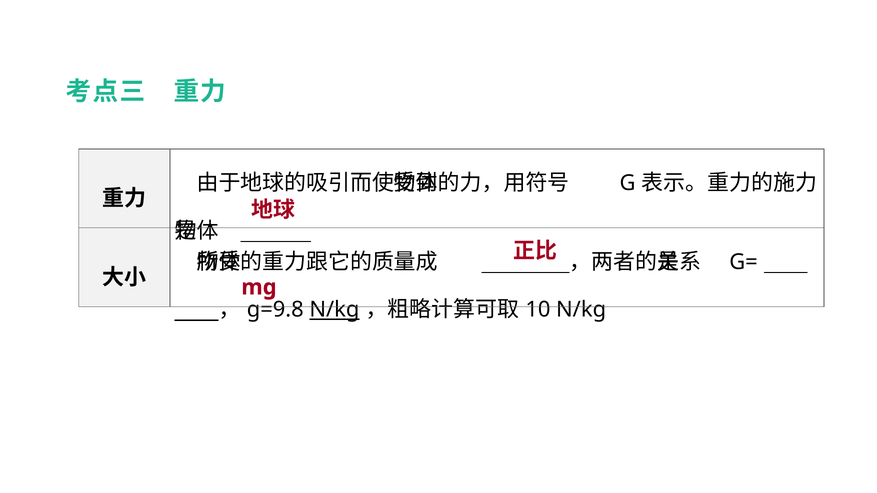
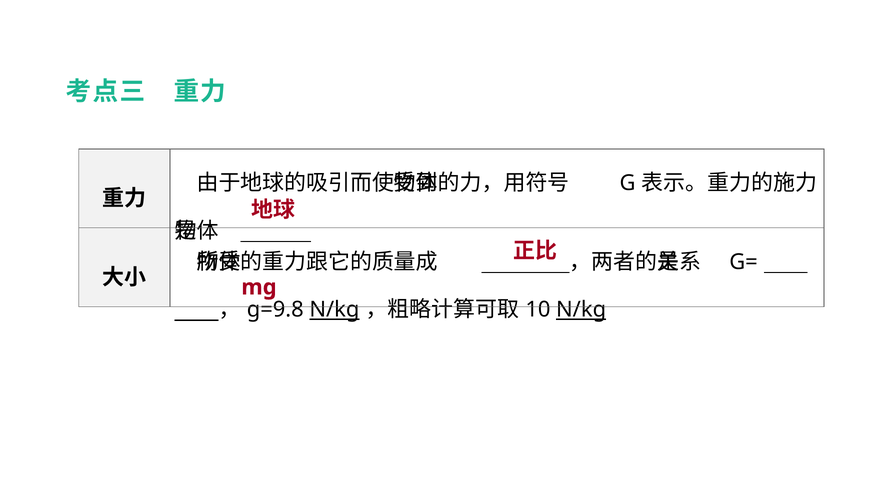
N/kg underline: none -> present (581, 310)
